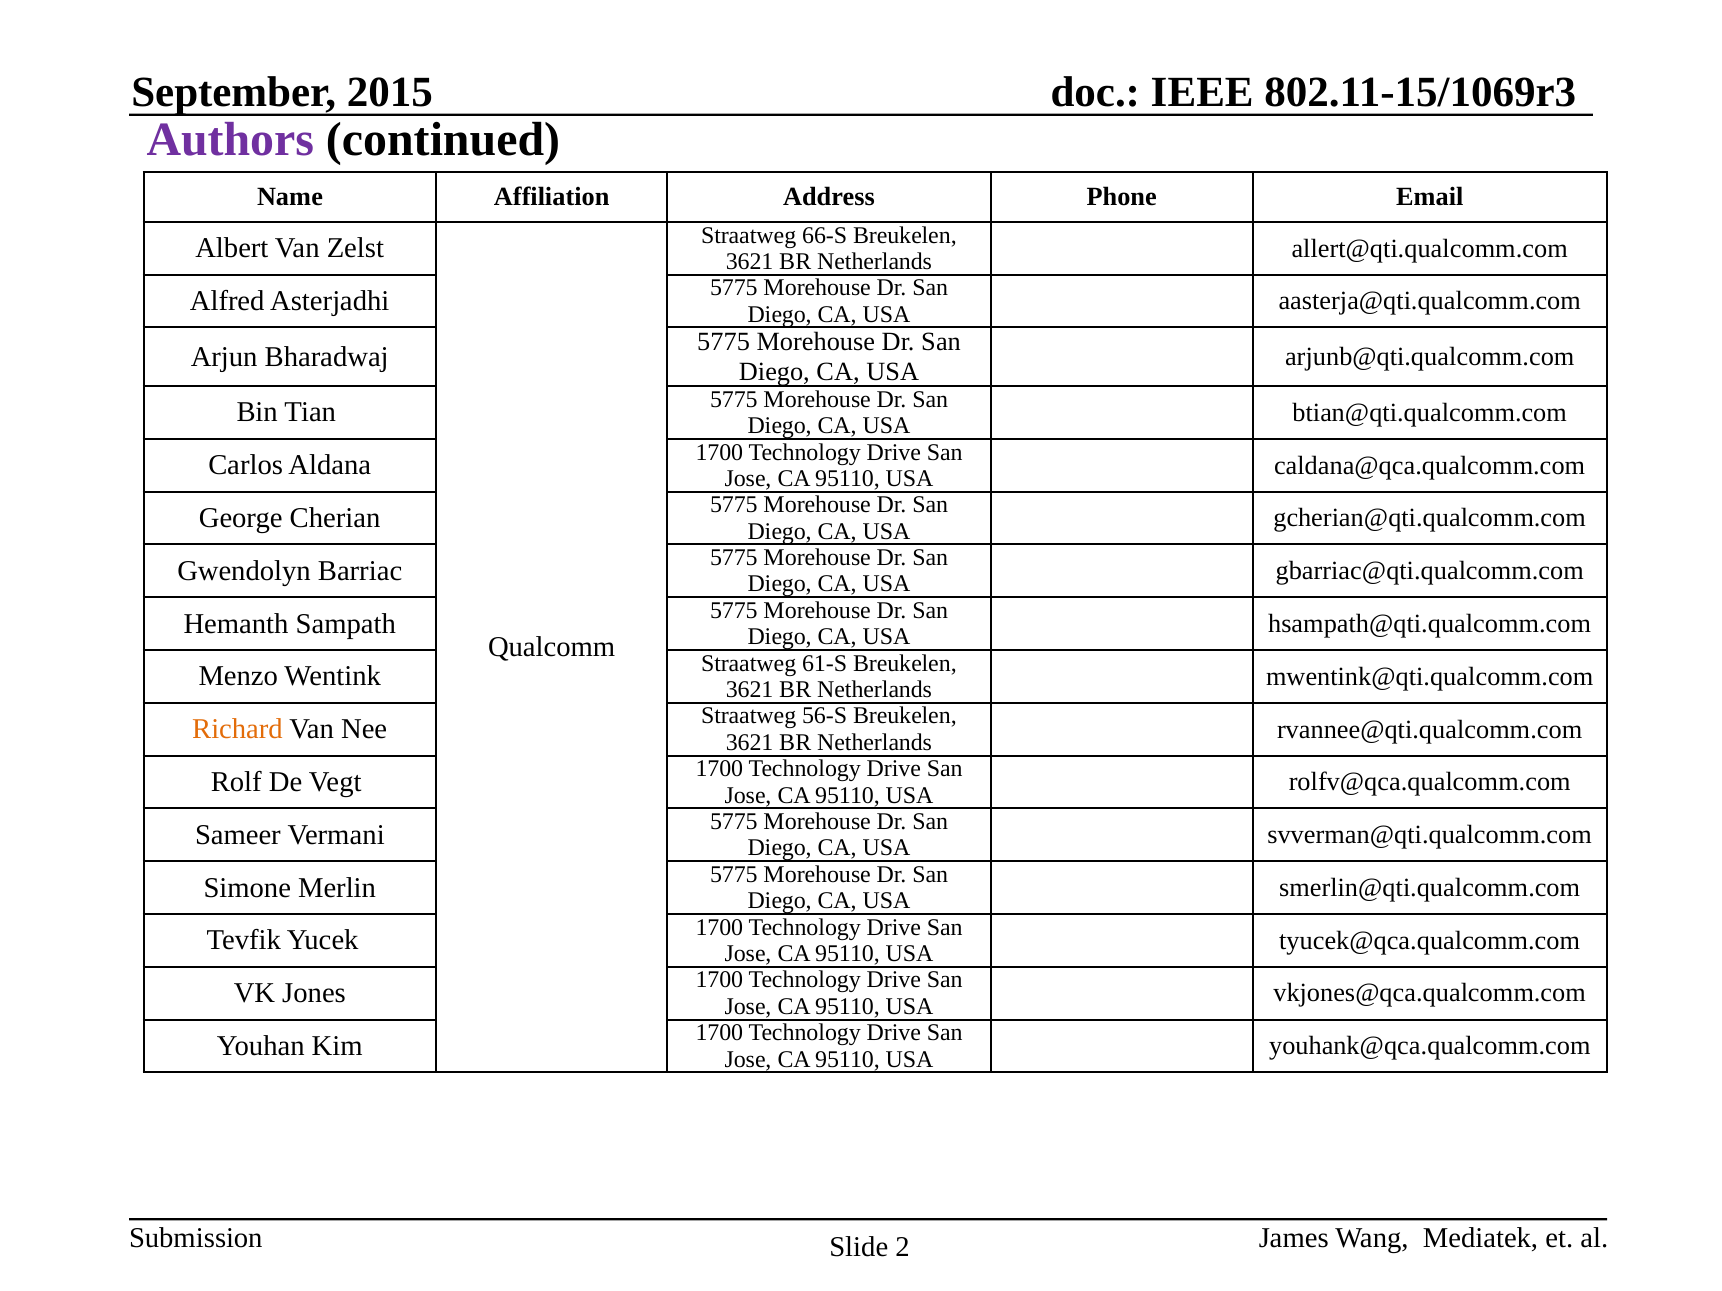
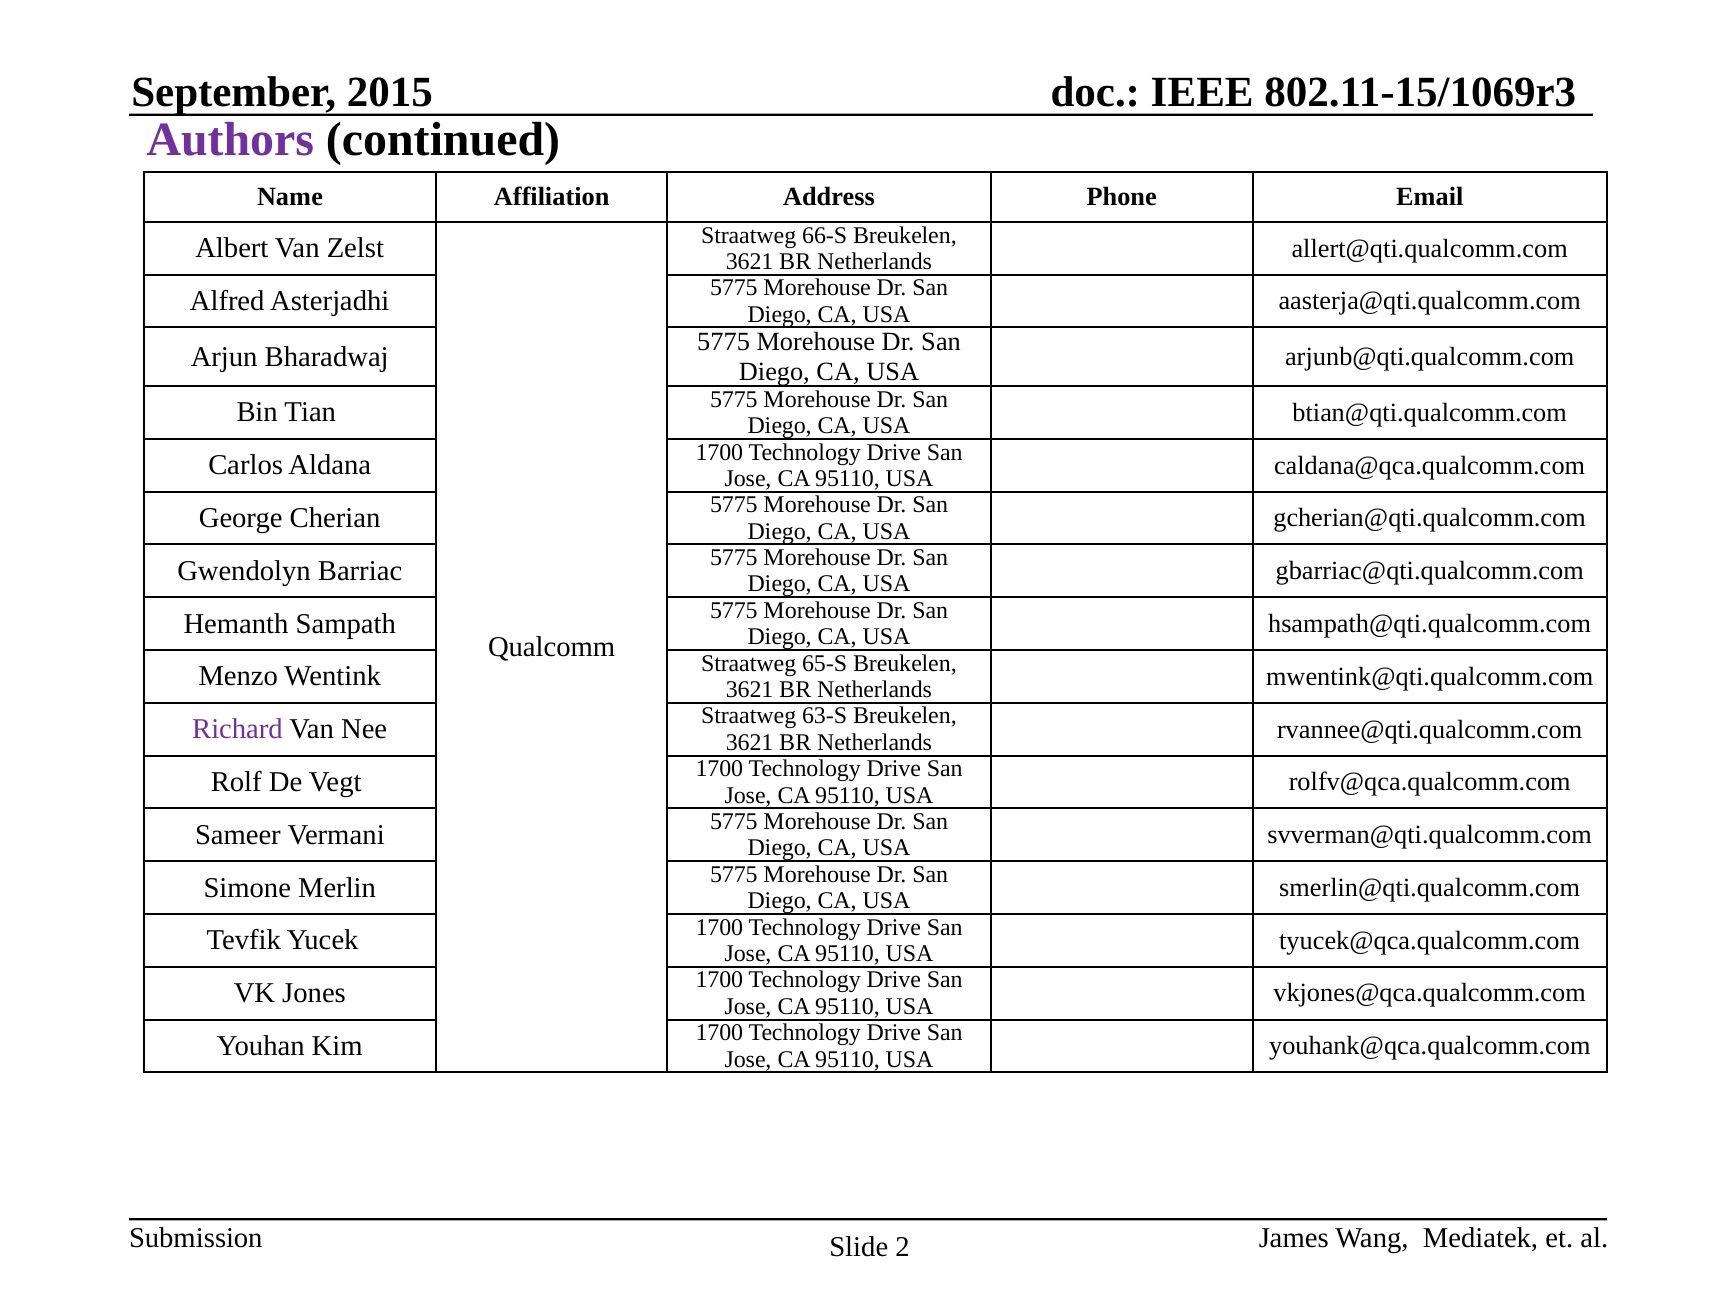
61-S: 61-S -> 65-S (825, 664)
Richard colour: orange -> purple (237, 730)
56-S: 56-S -> 63-S (825, 716)
